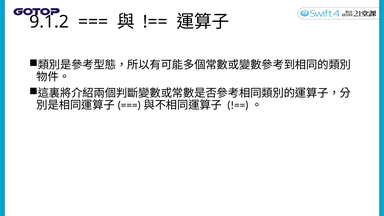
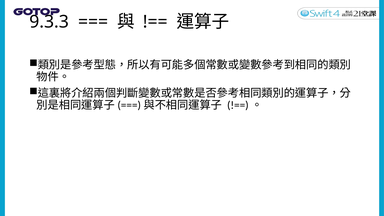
9.1.2: 9.1.2 -> 9.3.3 (49, 22)
